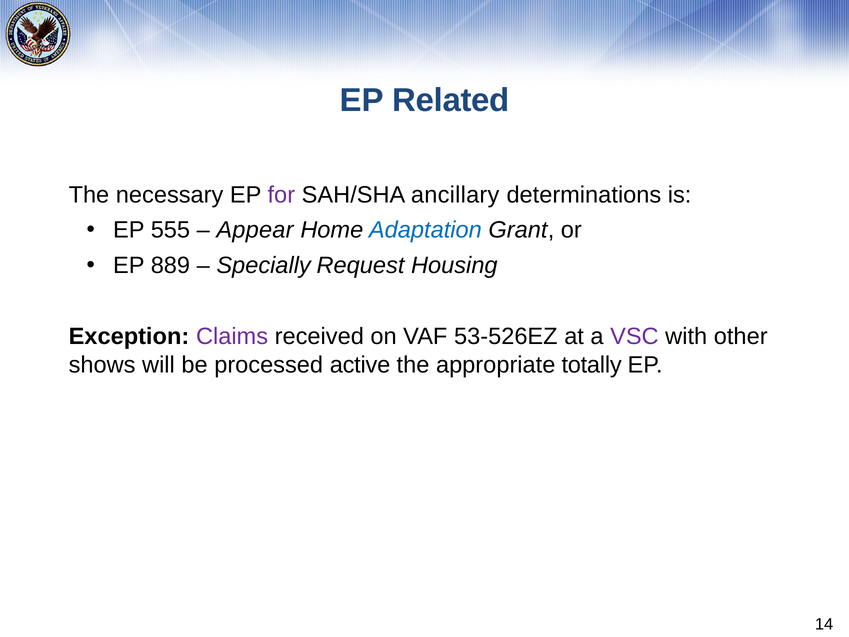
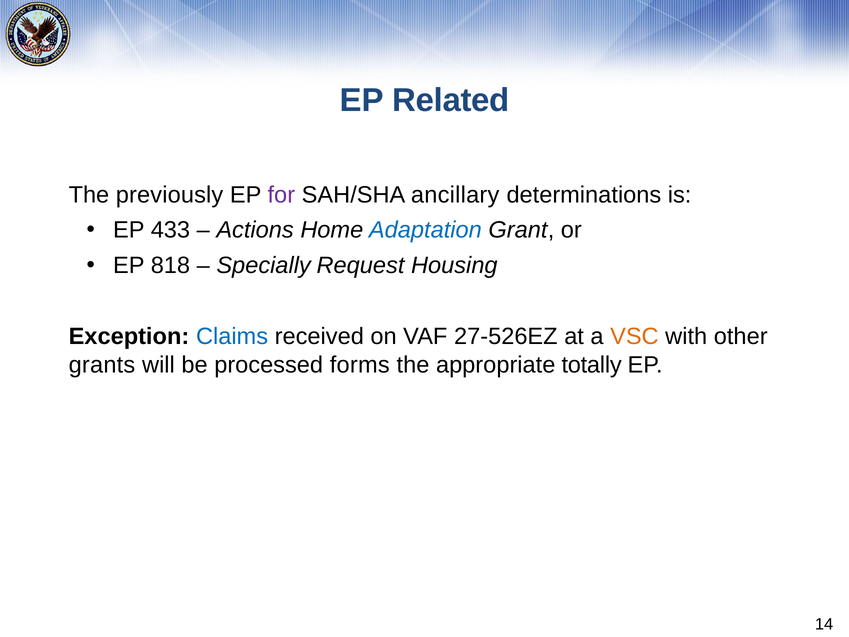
necessary: necessary -> previously (170, 195)
555: 555 -> 433 (170, 230)
Appear: Appear -> Actions (255, 230)
889: 889 -> 818 (170, 265)
Claims colour: purple -> blue (232, 336)
53-526EZ: 53-526EZ -> 27-526EZ (506, 336)
VSC colour: purple -> orange (634, 336)
shows: shows -> grants (102, 365)
active: active -> forms (360, 365)
